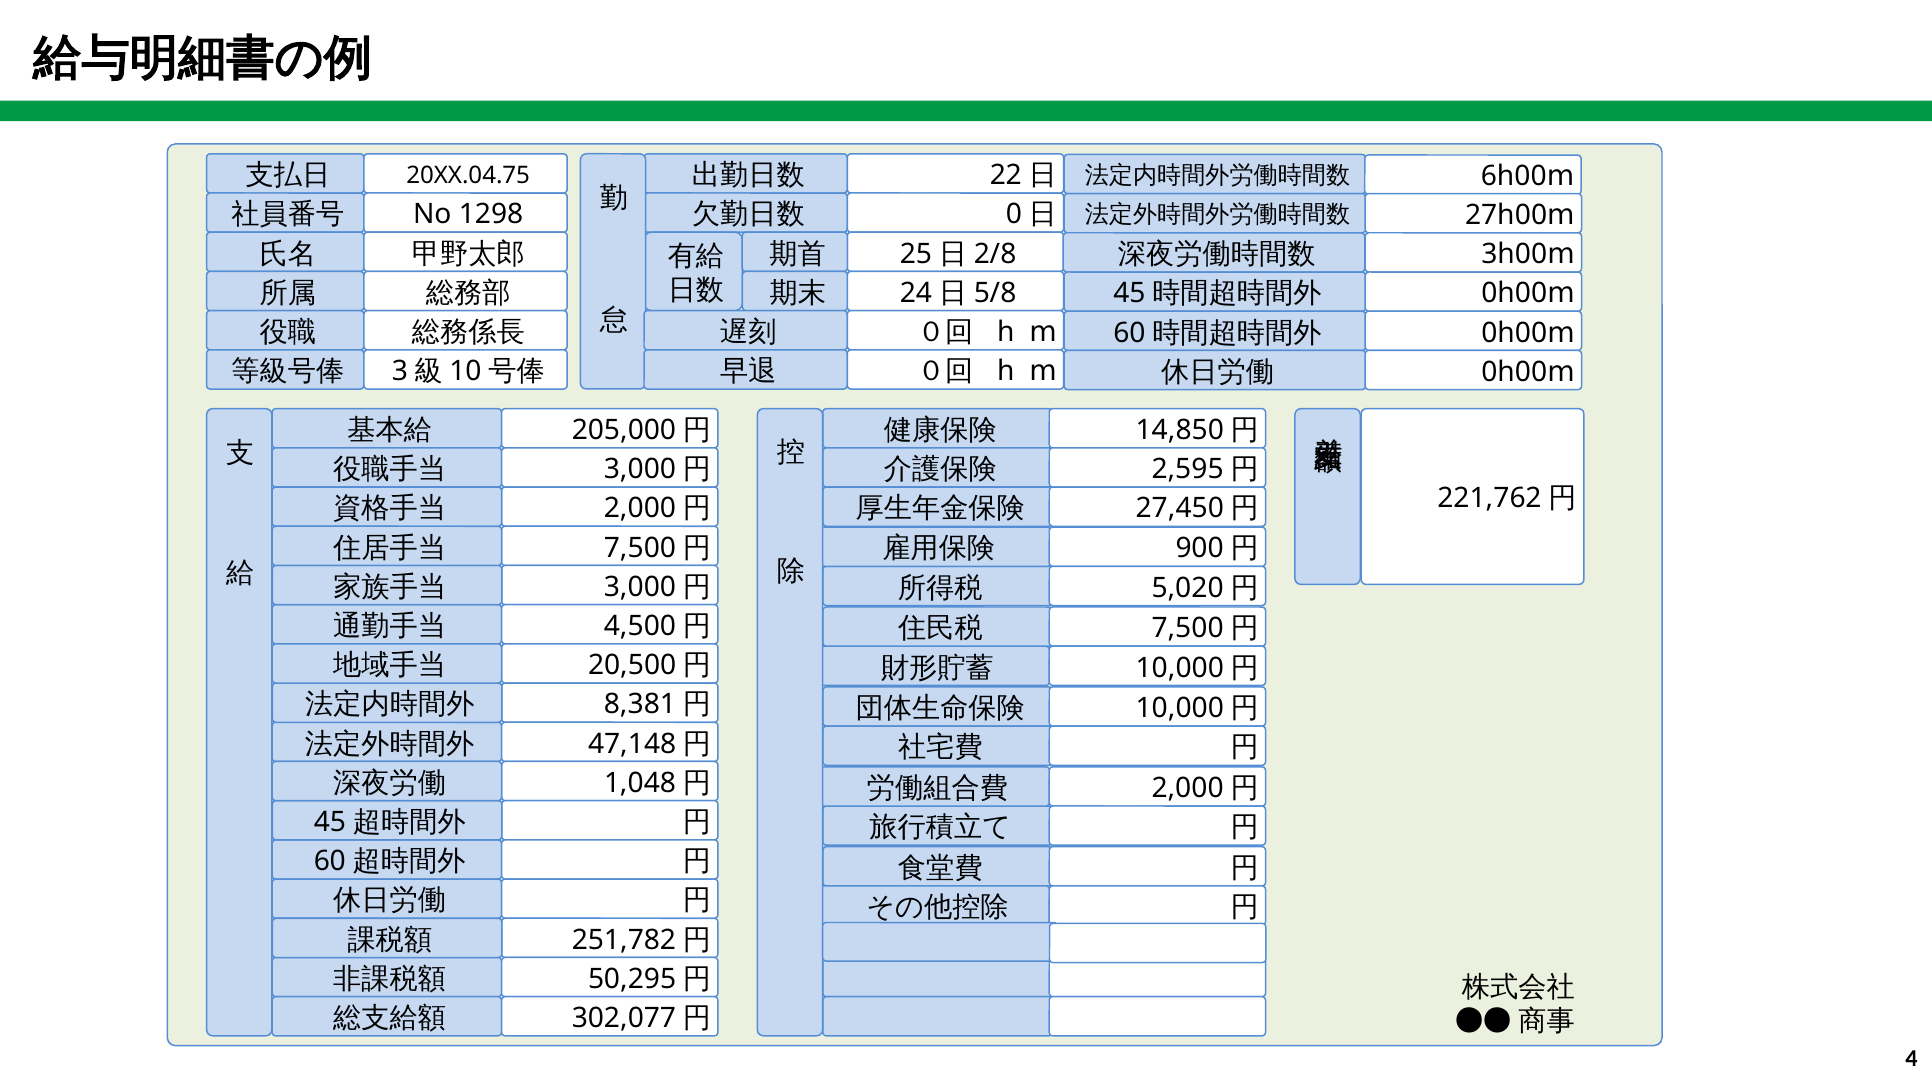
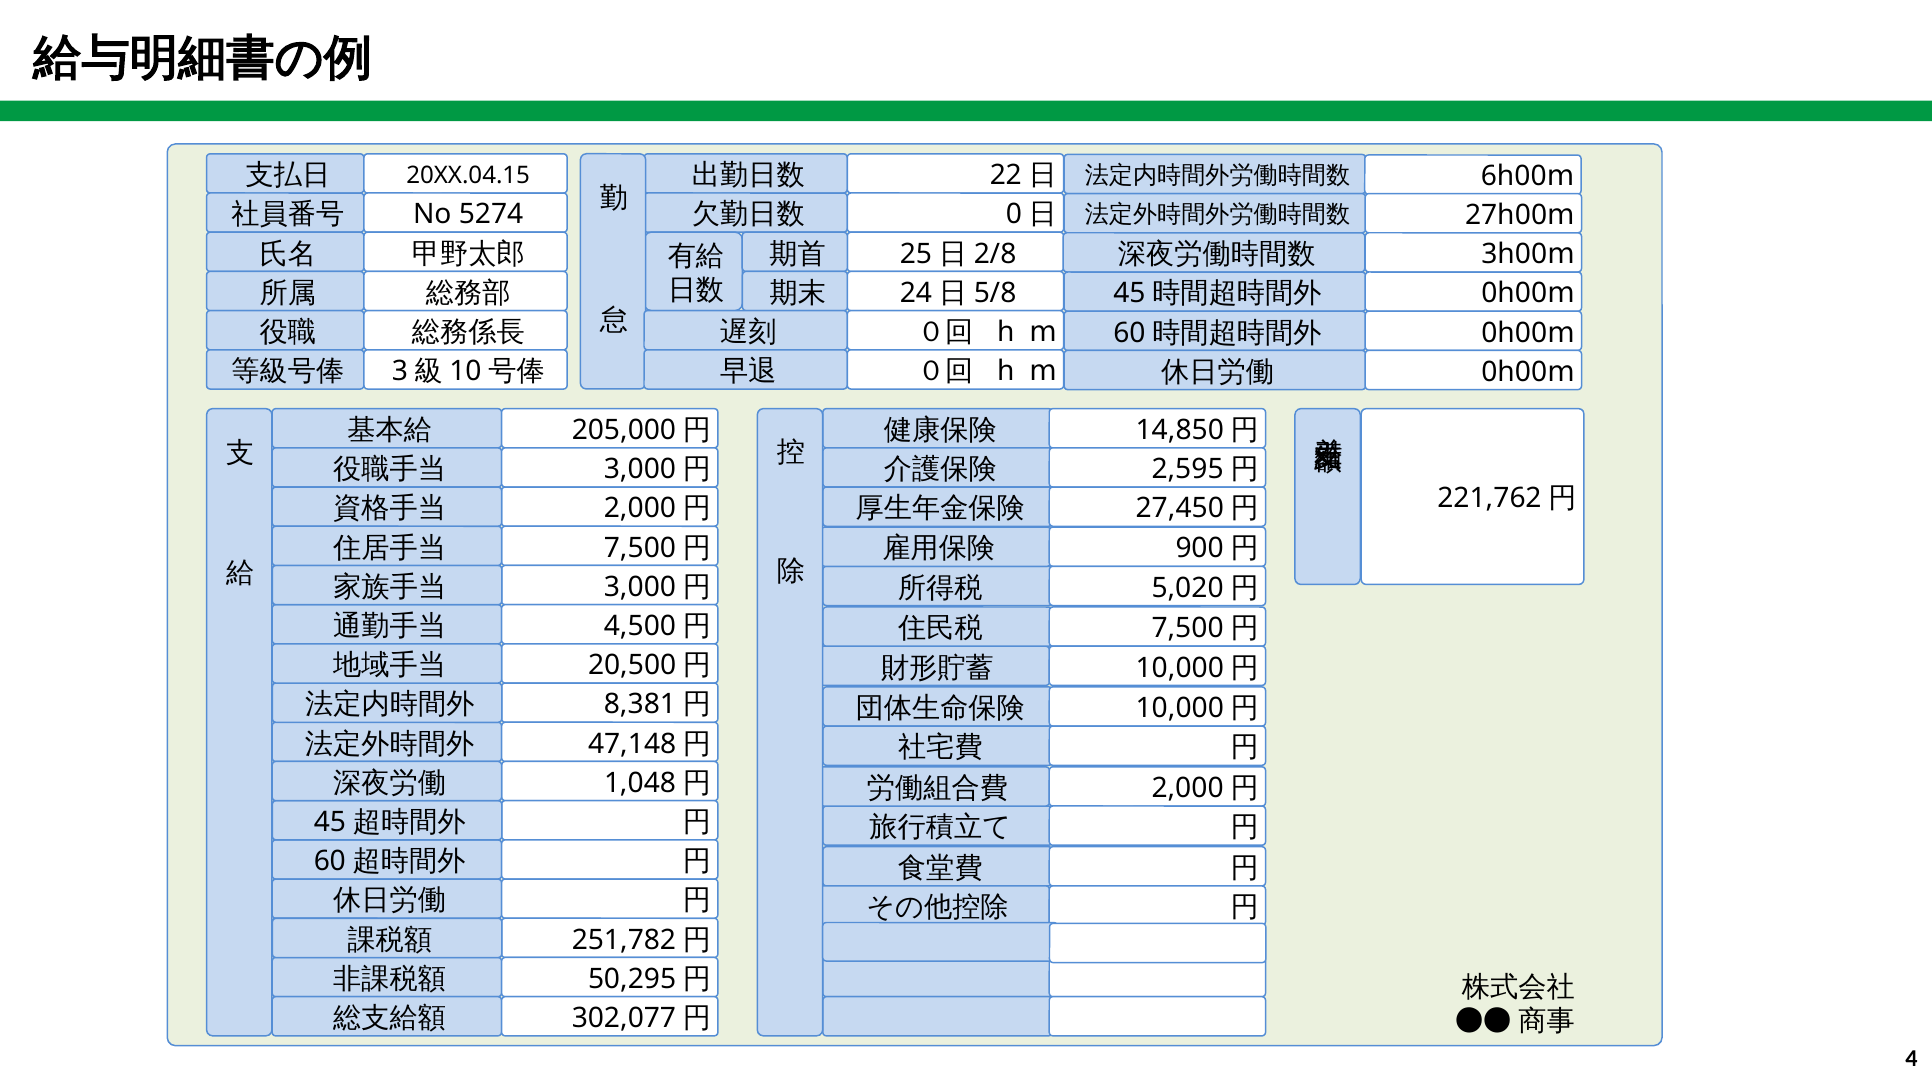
20XX.04.75: 20XX.04.75 -> 20XX.04.15 (468, 175)
1298: 1298 -> 5274 (491, 214)
